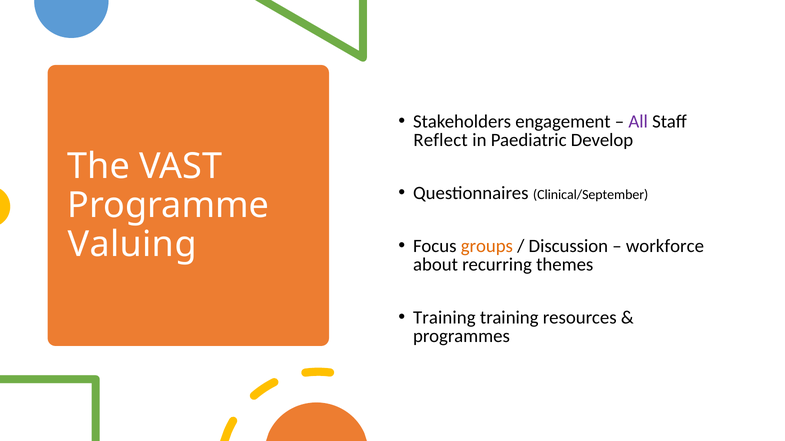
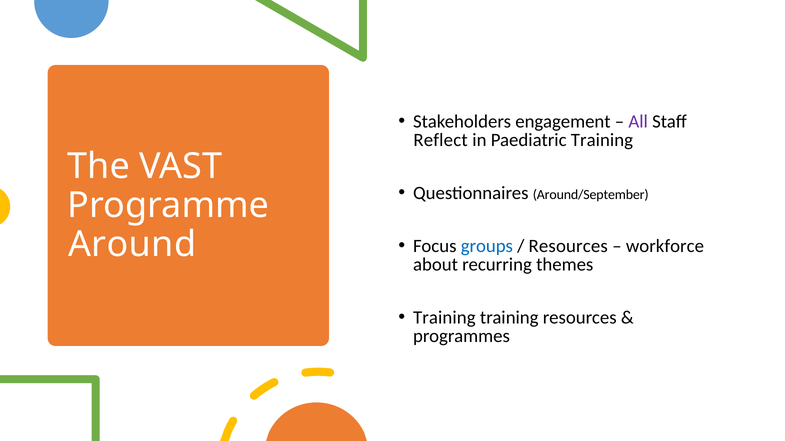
Paediatric Develop: Develop -> Training (602, 140)
Clinical/September: Clinical/September -> Around/September (591, 195)
Valuing: Valuing -> Around (132, 244)
groups colour: orange -> blue (487, 246)
Discussion: Discussion -> Resources (568, 246)
